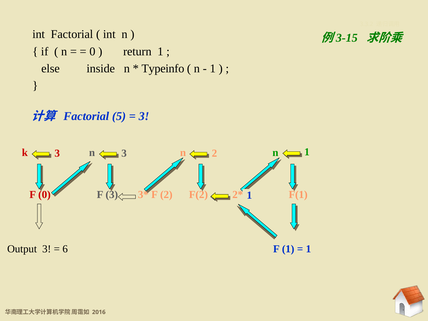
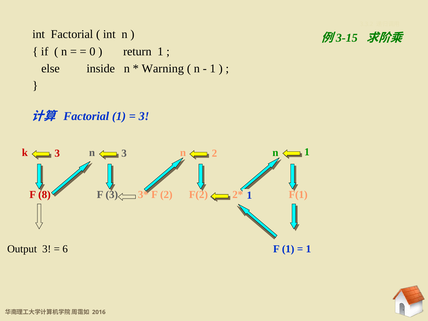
Typeinfo: Typeinfo -> Warning (163, 69)
Factorial 5: 5 -> 1 (119, 116)
F 0: 0 -> 8 (44, 195)
